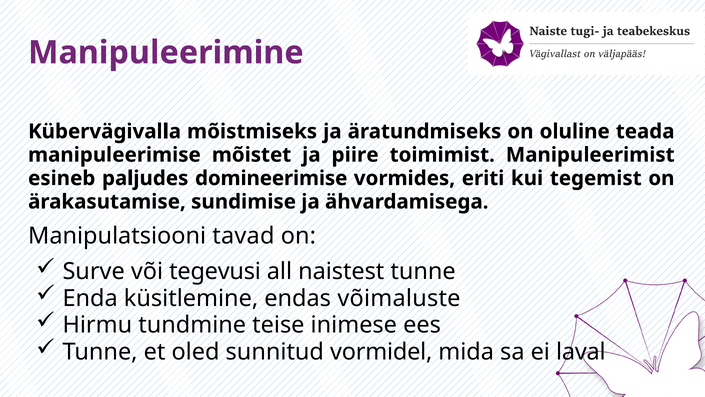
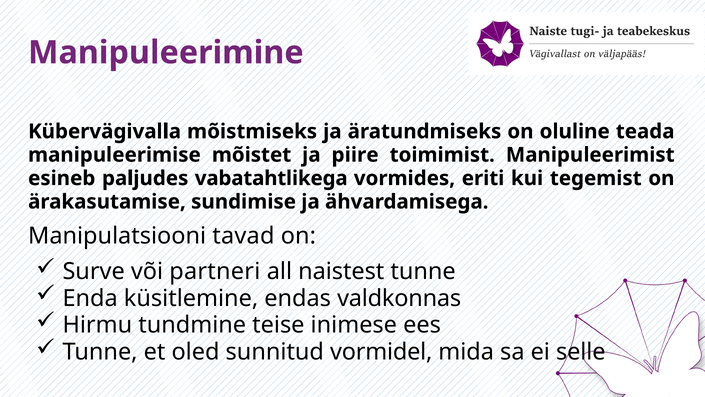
domineerimise: domineerimise -> vabatahtlikega (271, 178)
tegevusi: tegevusi -> partneri (215, 271)
võimaluste: võimaluste -> valdkonnas (399, 298)
laval: laval -> selle (581, 352)
